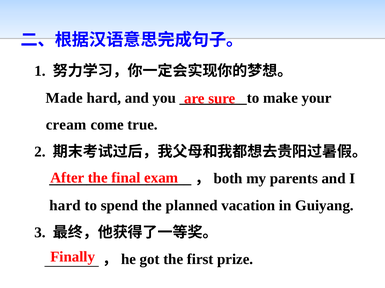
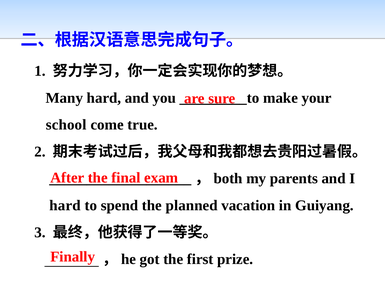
Made: Made -> Many (64, 98)
cream: cream -> school (66, 125)
